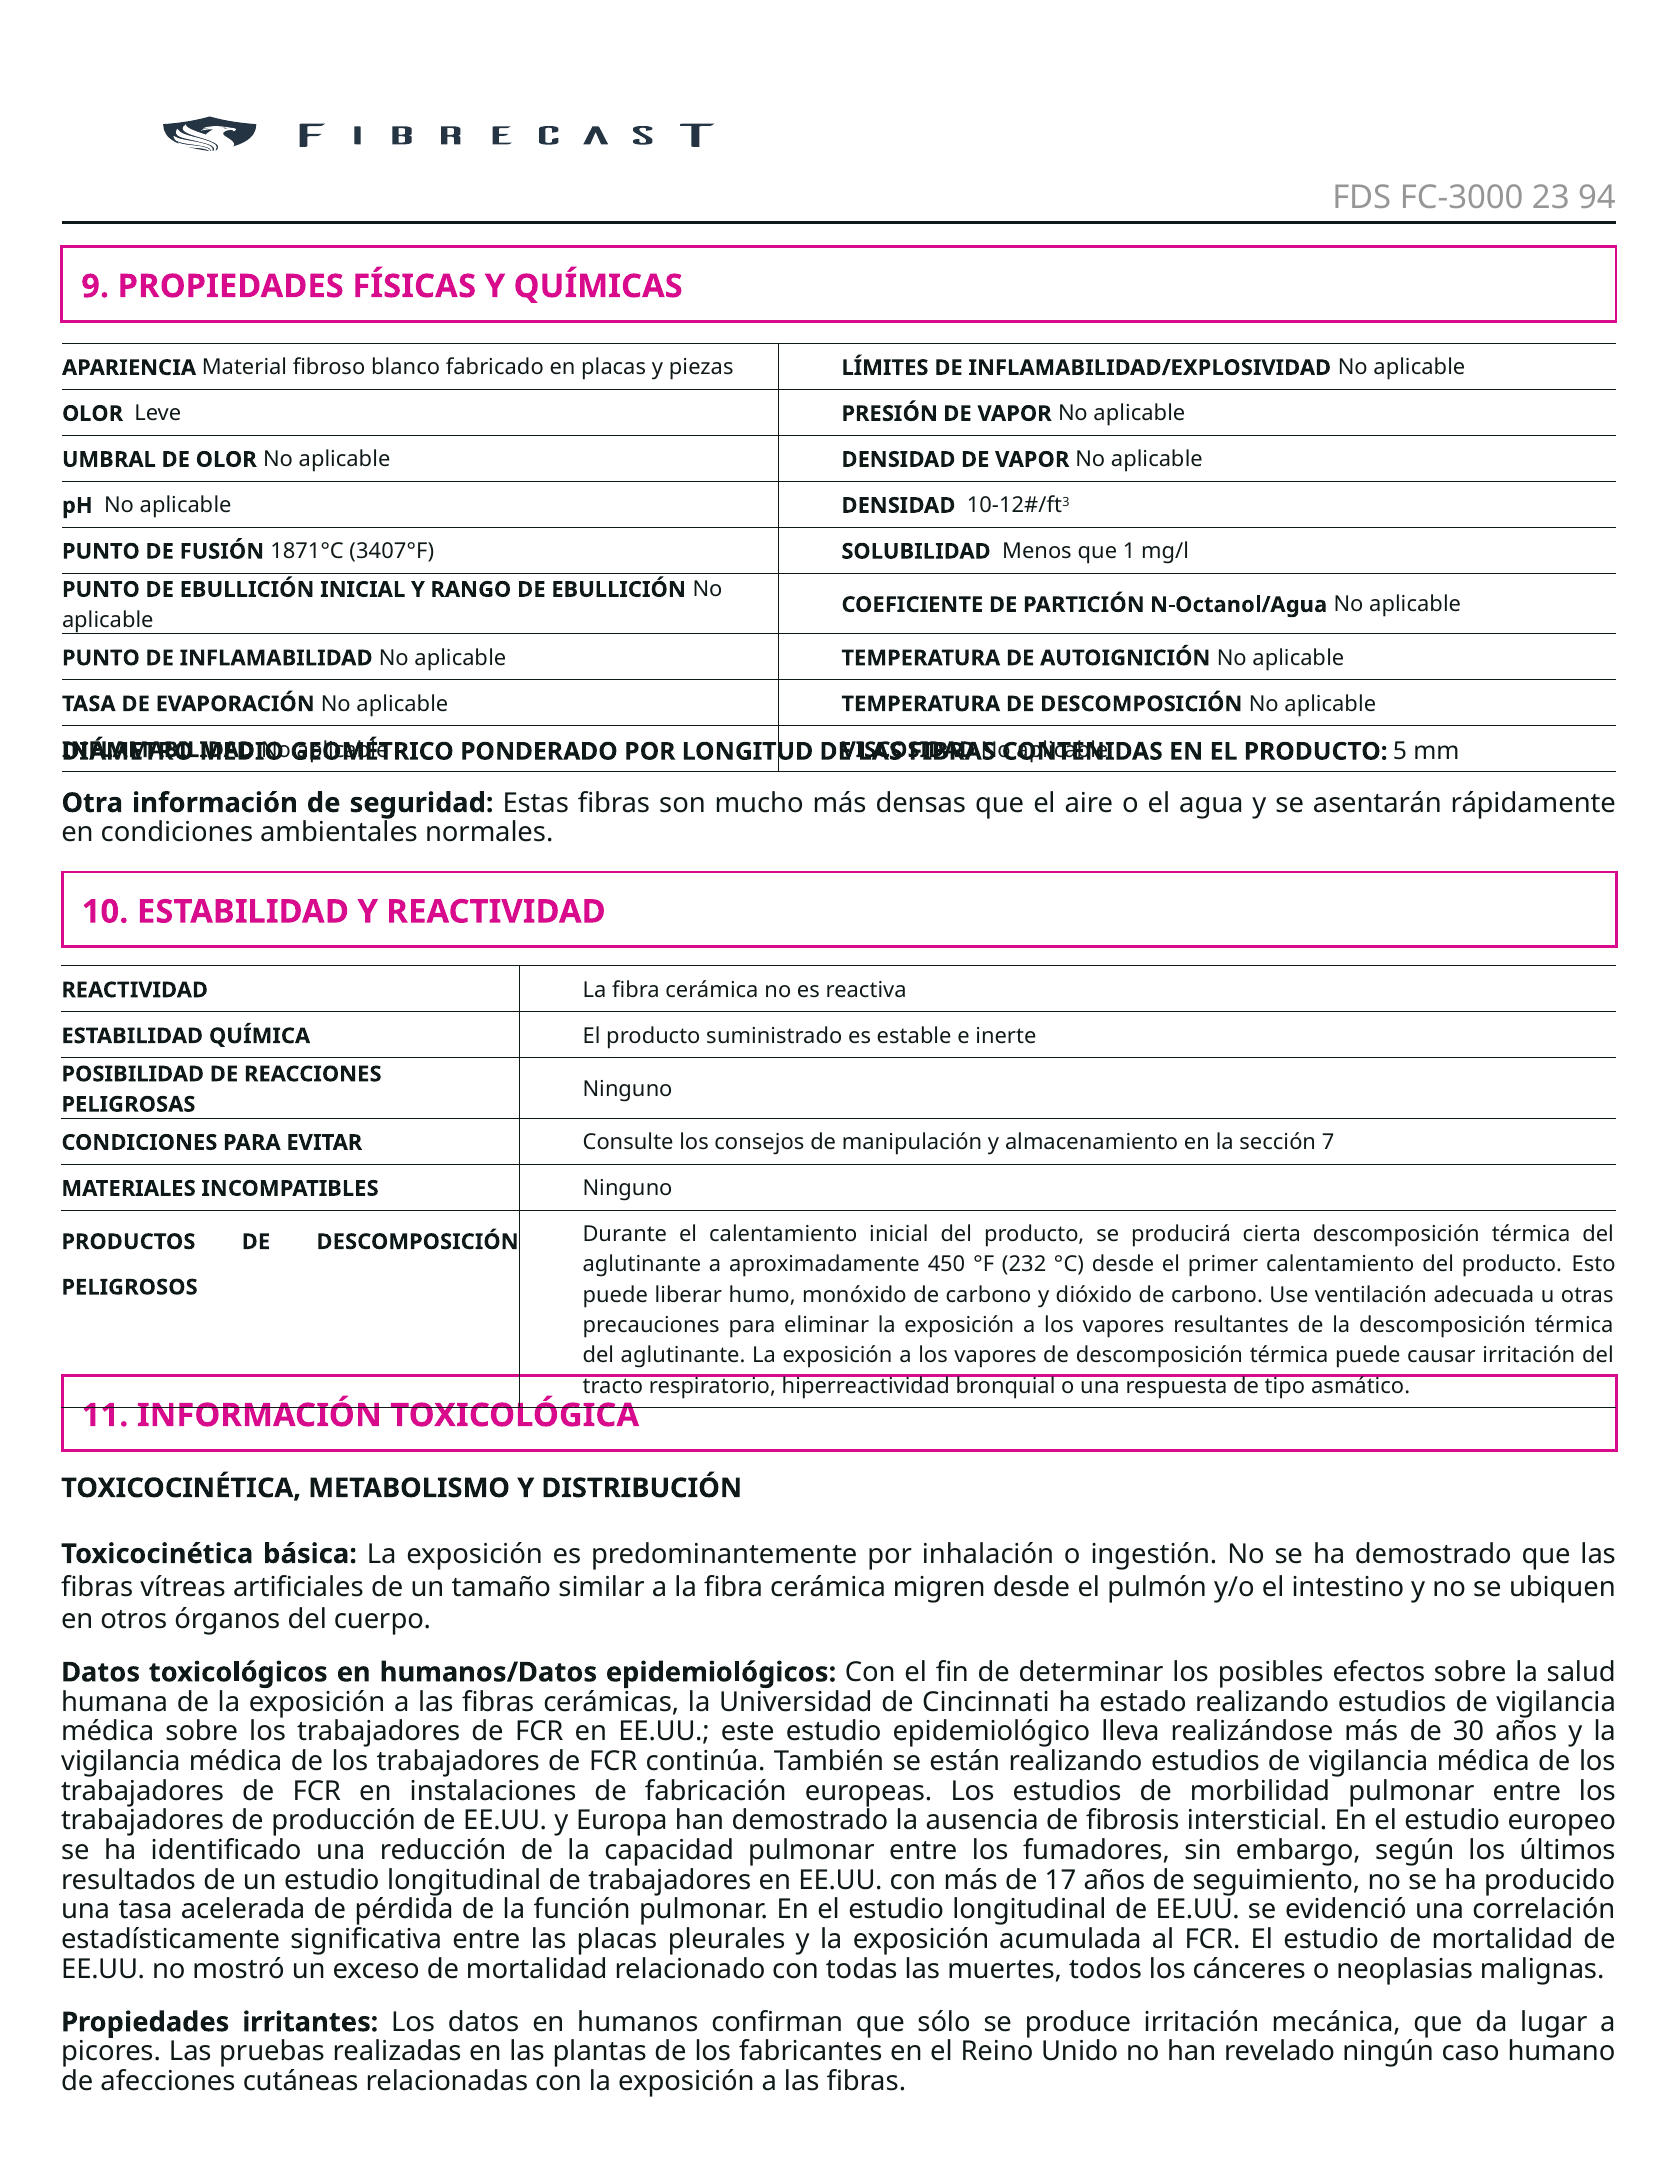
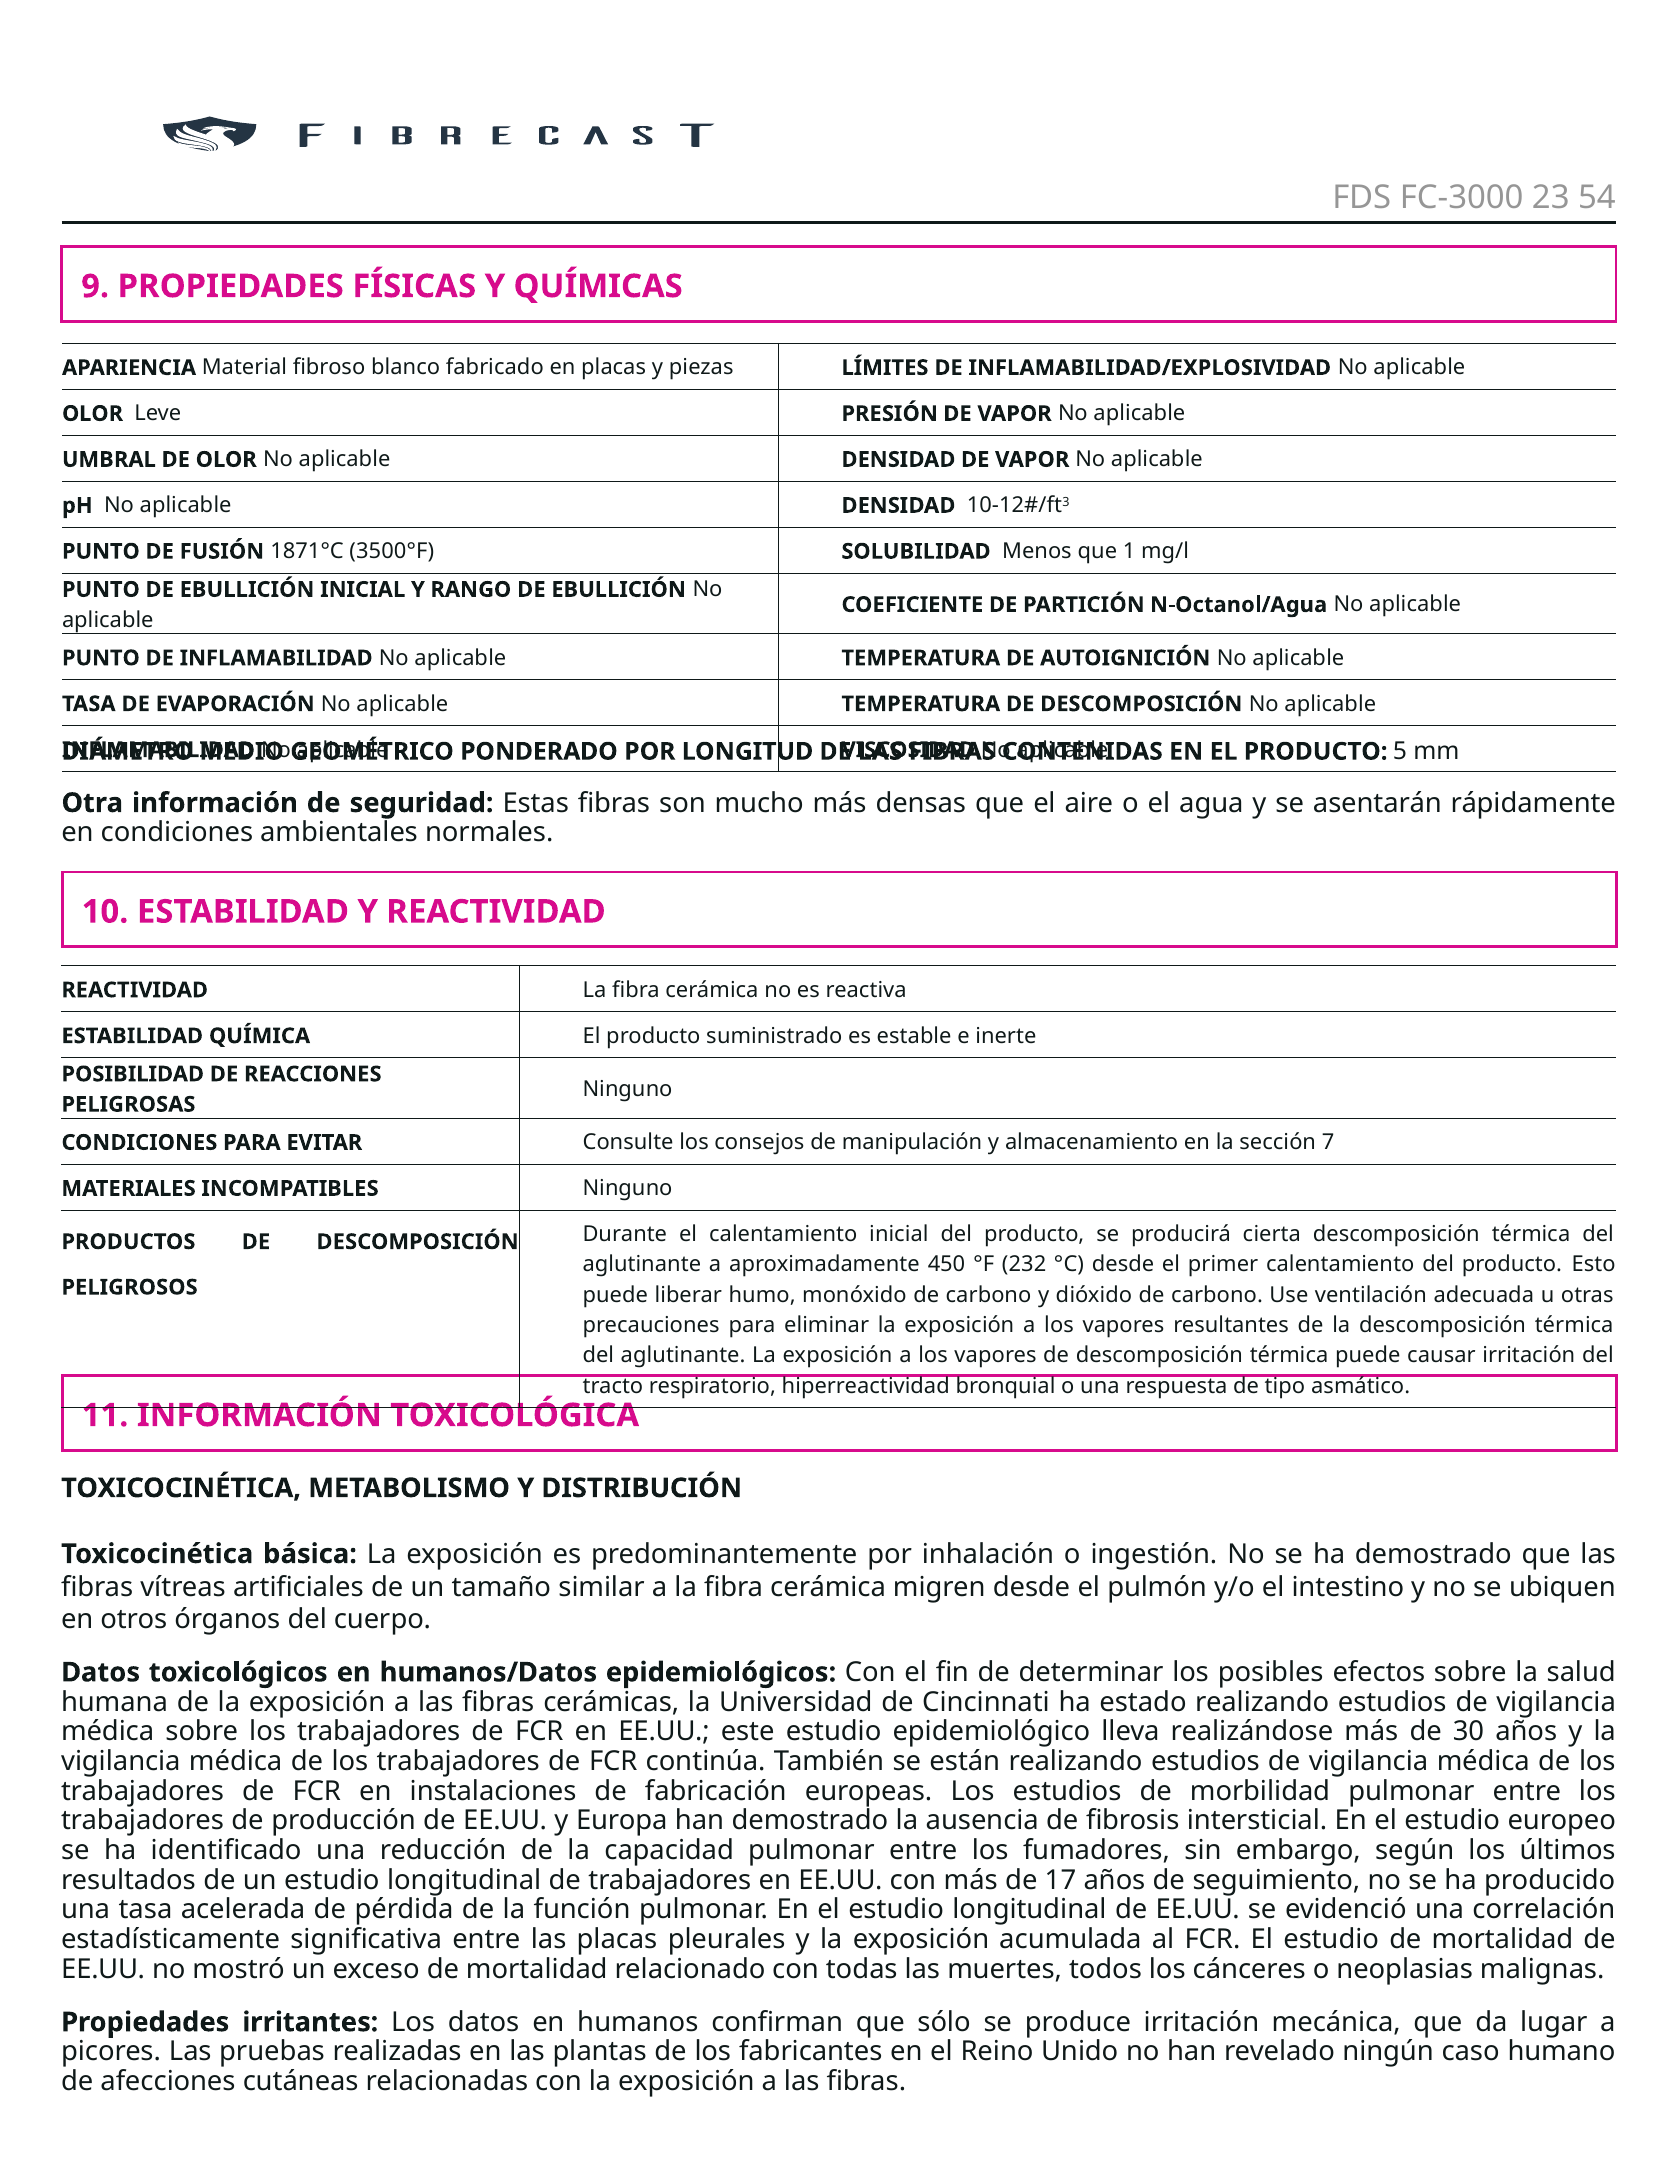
94: 94 -> 54 (1597, 197)
3407°F: 3407°F -> 3500°F (392, 552)
